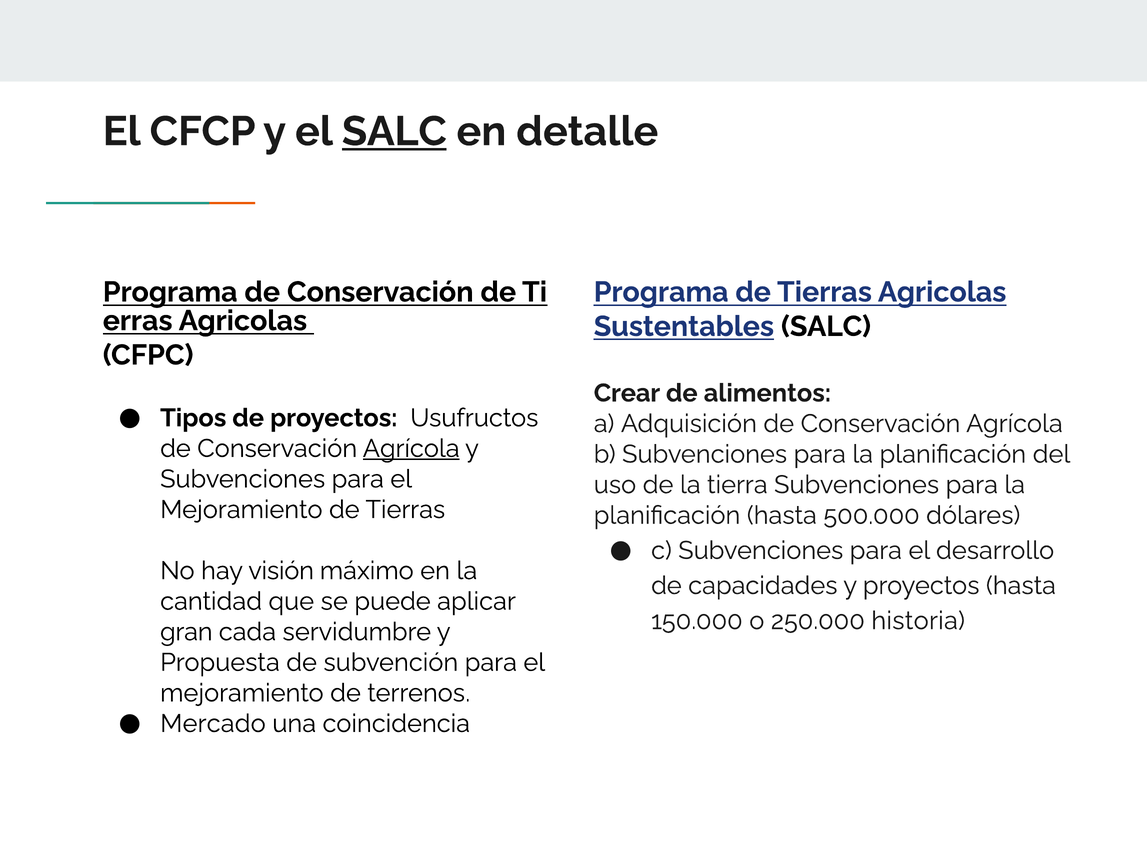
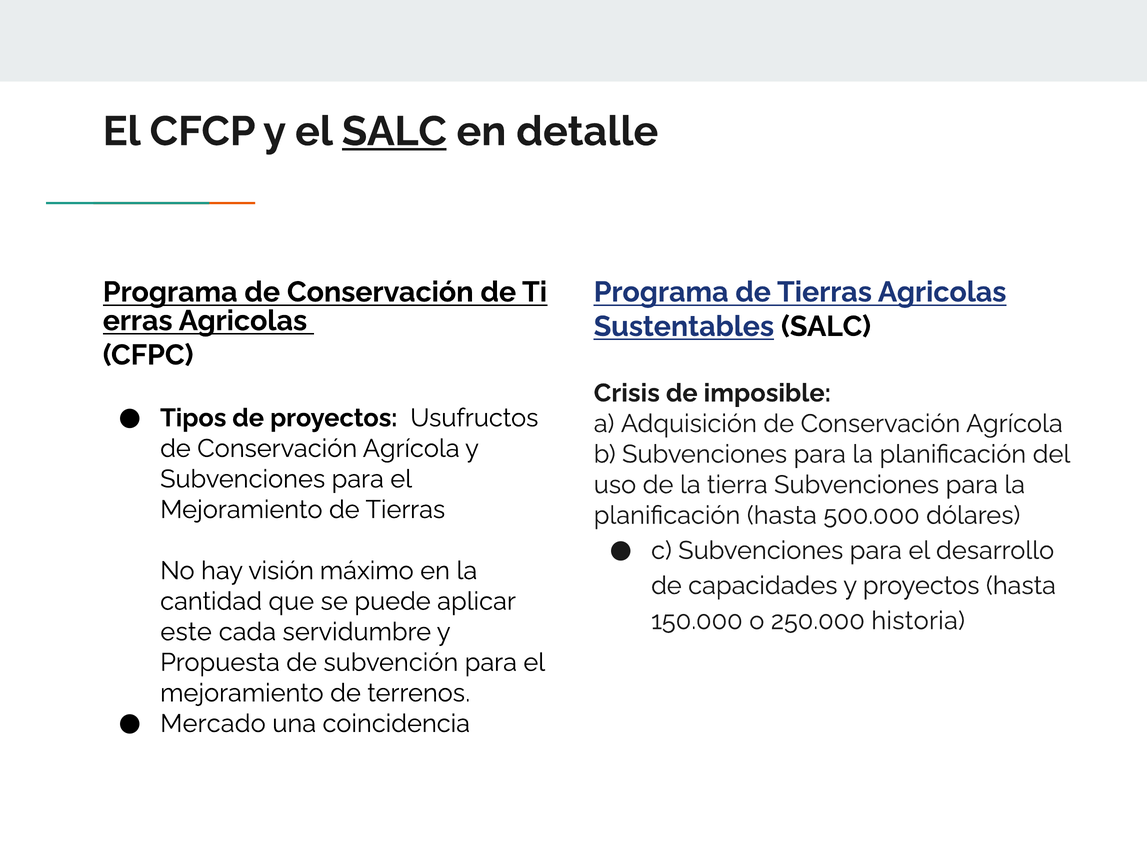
Crear: Crear -> Crisis (627, 393)
alimentos: alimentos -> imposible (767, 393)
Agrícola underline: present -> none (411, 449)
gran: gran -> este (186, 632)
